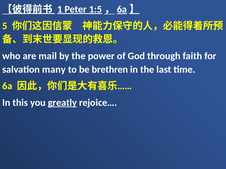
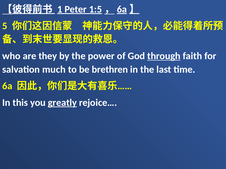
mail: mail -> they (48, 56)
through underline: none -> present (164, 56)
many: many -> much (54, 70)
